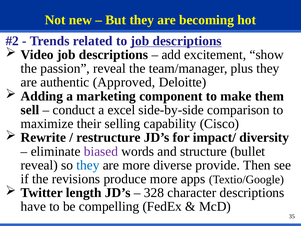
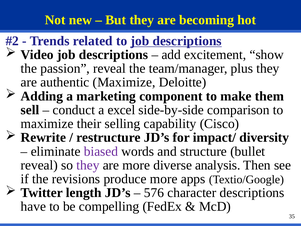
authentic Approved: Approved -> Maximize (124, 82)
they colour: blue -> purple (88, 165)
provide: provide -> analysis (218, 165)
328: 328 -> 576 (154, 193)
